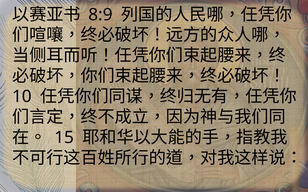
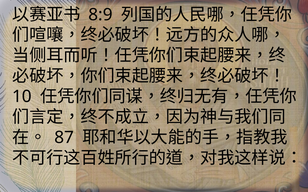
15: 15 -> 87 (64, 138)
